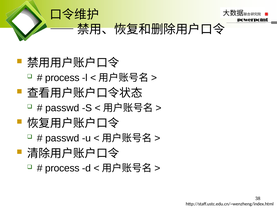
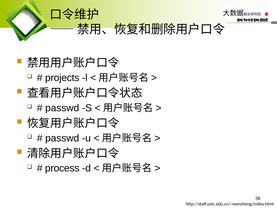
process: process -> projects (62, 78)
